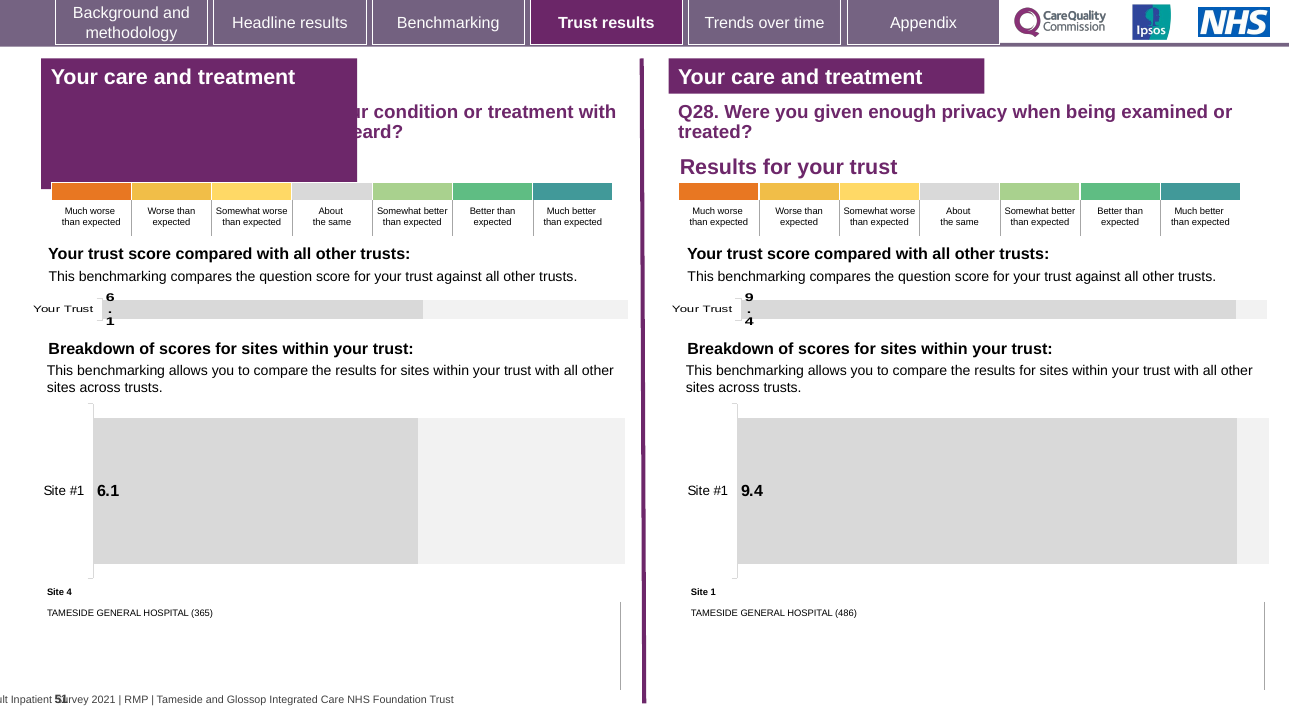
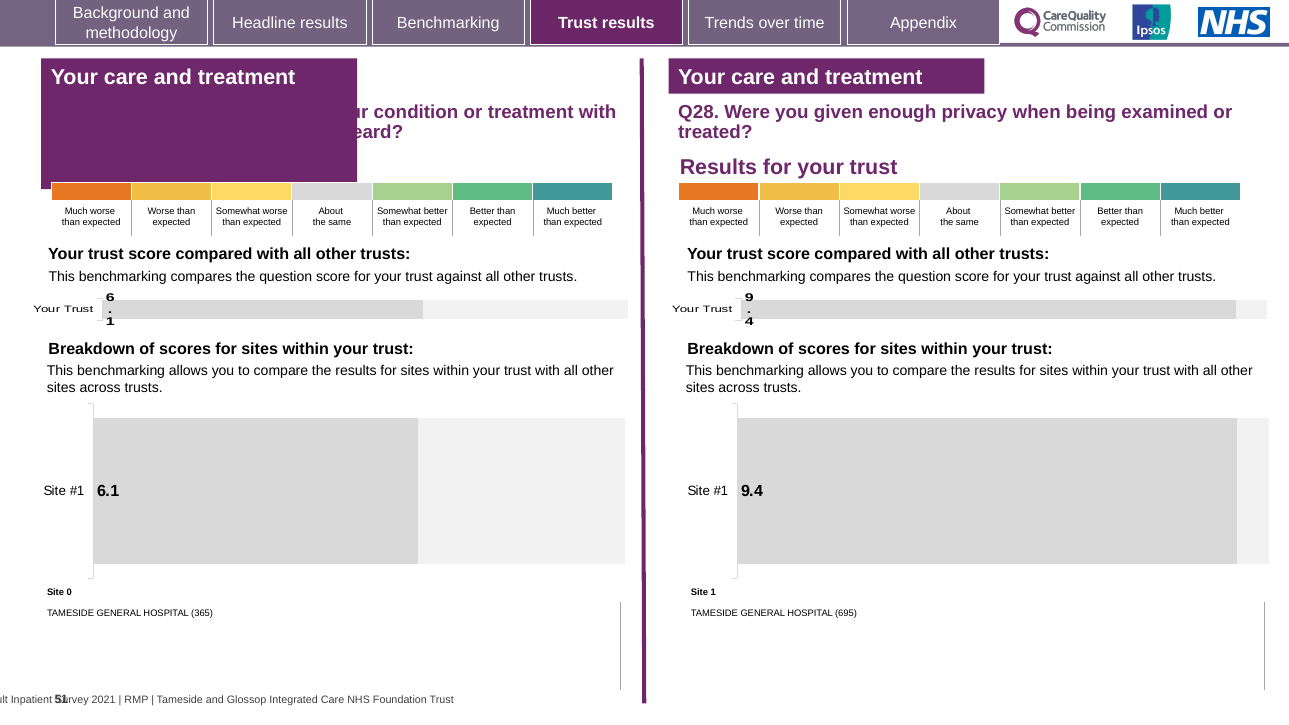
Site 4: 4 -> 0 (69, 593)
486: 486 -> 695 (846, 614)
